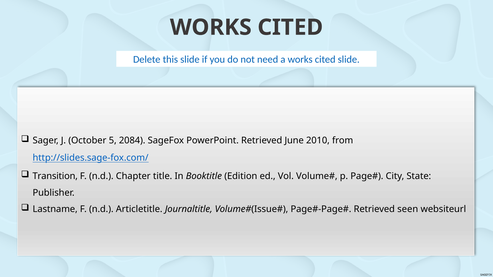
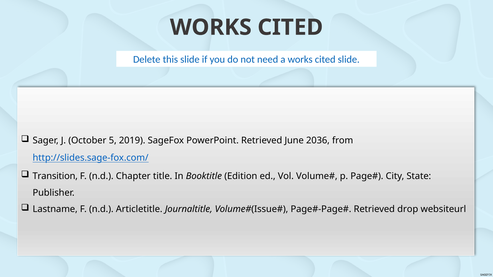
2084: 2084 -> 2019 (132, 141)
2010: 2010 -> 2036 (318, 141)
seen: seen -> drop (408, 209)
